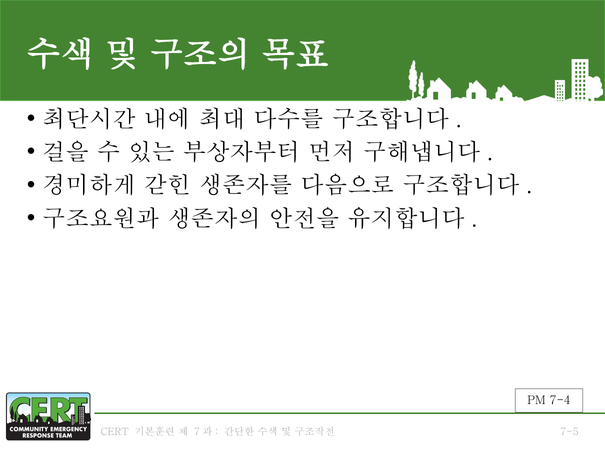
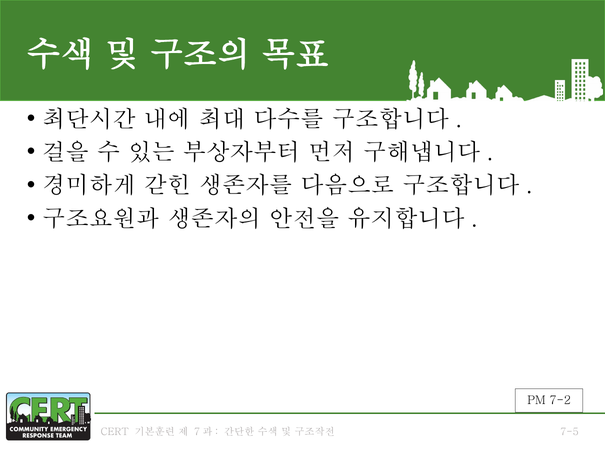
7-4: 7-4 -> 7-2 (560, 401)
